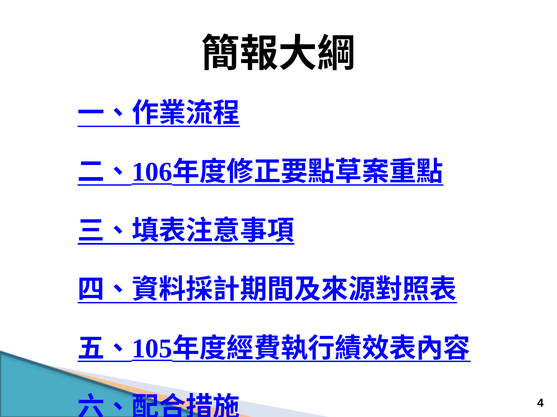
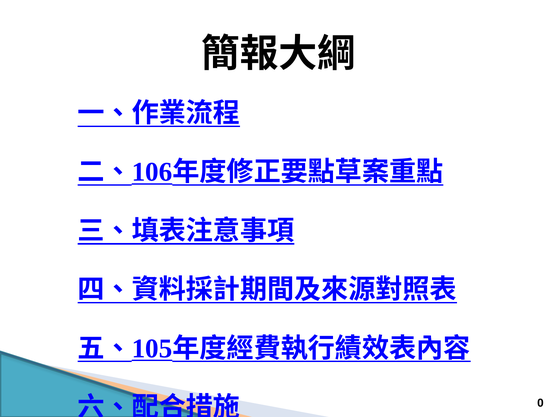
4: 4 -> 0 (540, 404)
